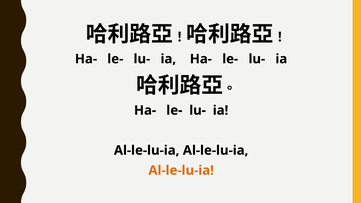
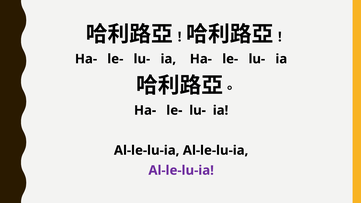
Al-le-lu-ia colour: orange -> purple (181, 170)
